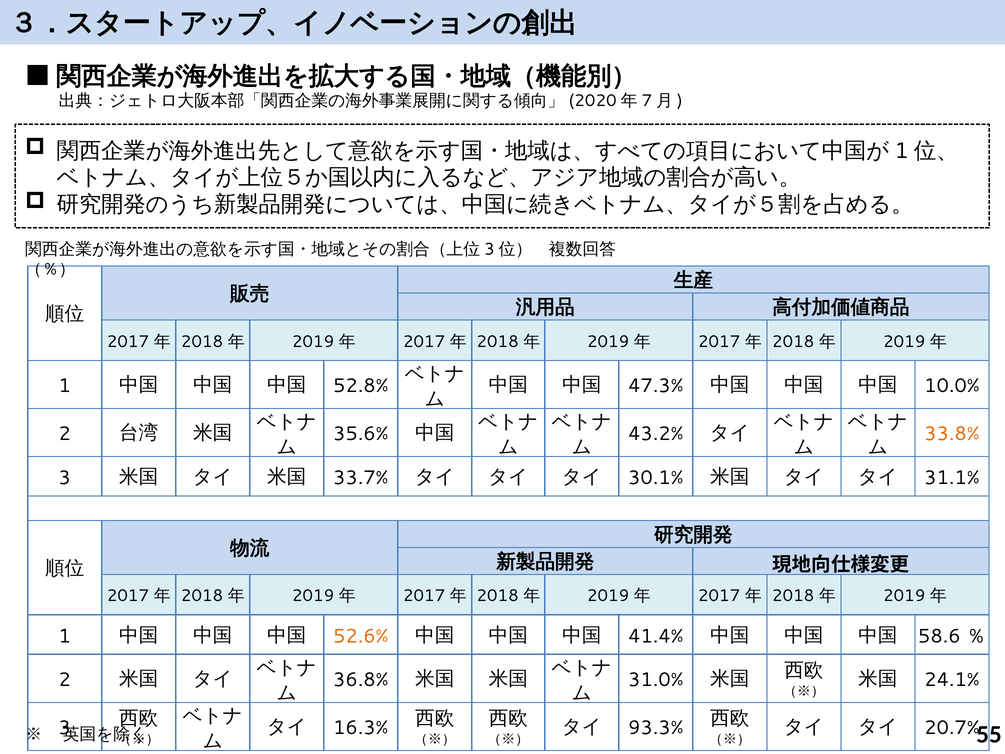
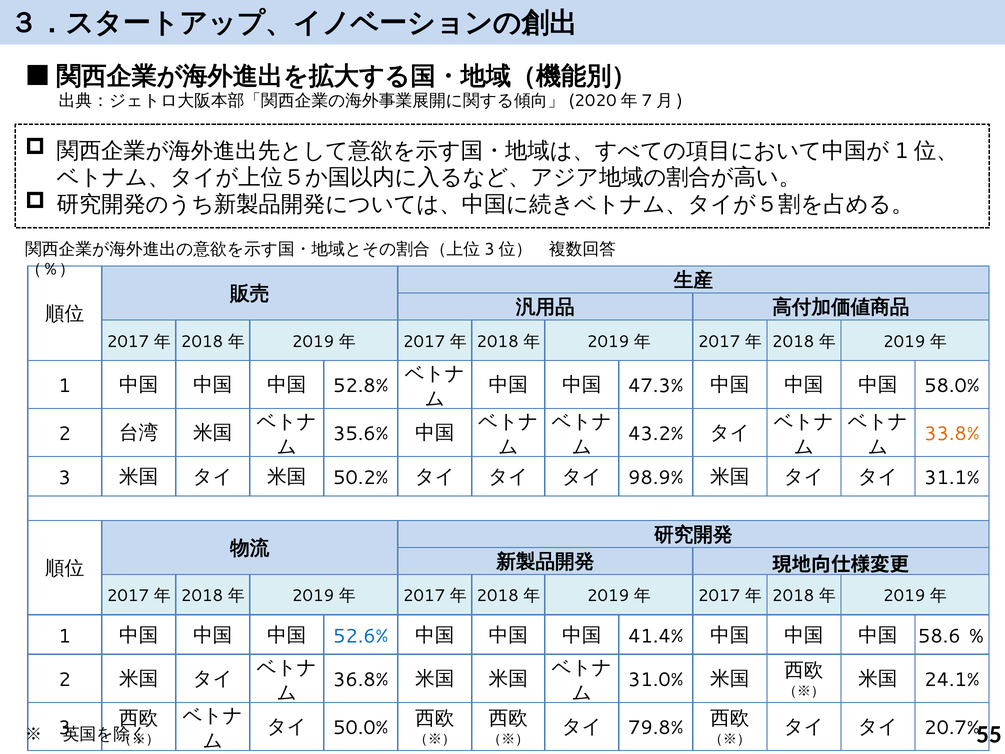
10.0%: 10.0% -> 58.0% (952, 386)
33.7%: 33.7% -> 50.2% (361, 478)
30.1%: 30.1% -> 98.9% (656, 478)
52.6% colour: orange -> blue (361, 636)
16.3%: 16.3% -> 50.0% (361, 728)
93.3%: 93.3% -> 79.8% (656, 728)
